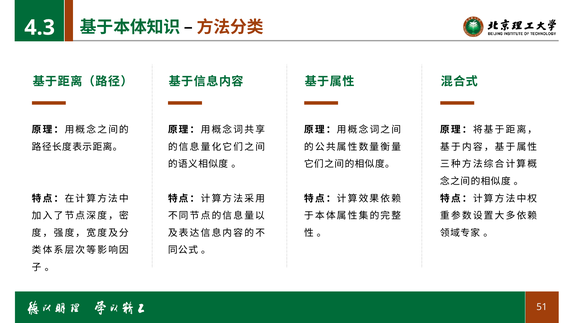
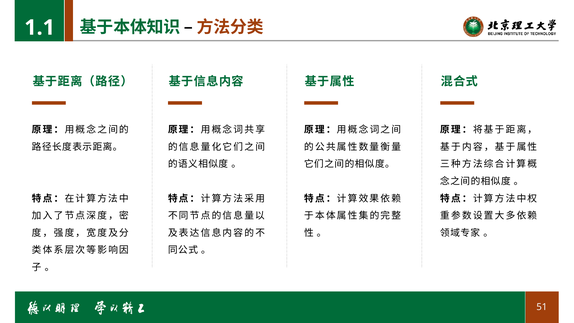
4.3: 4.3 -> 1.1 (40, 28)
